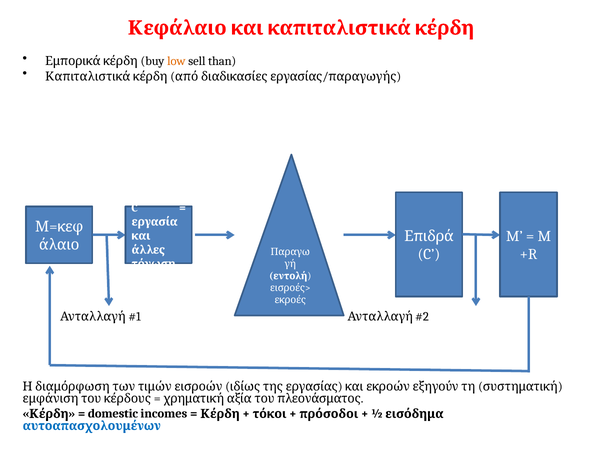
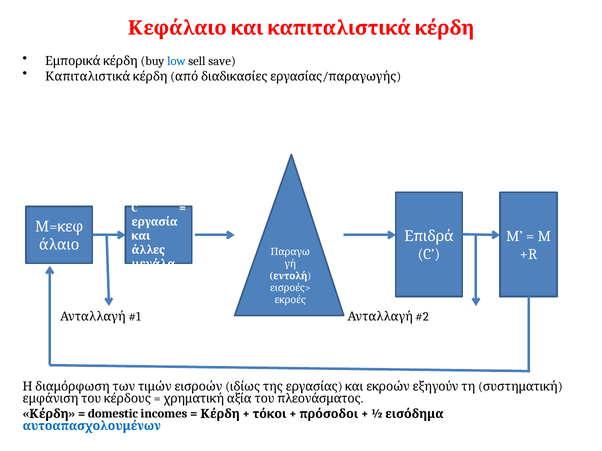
low colour: orange -> blue (176, 61)
than: than -> save (222, 61)
τόνωση: τόνωση -> μεγάλα (153, 264)
